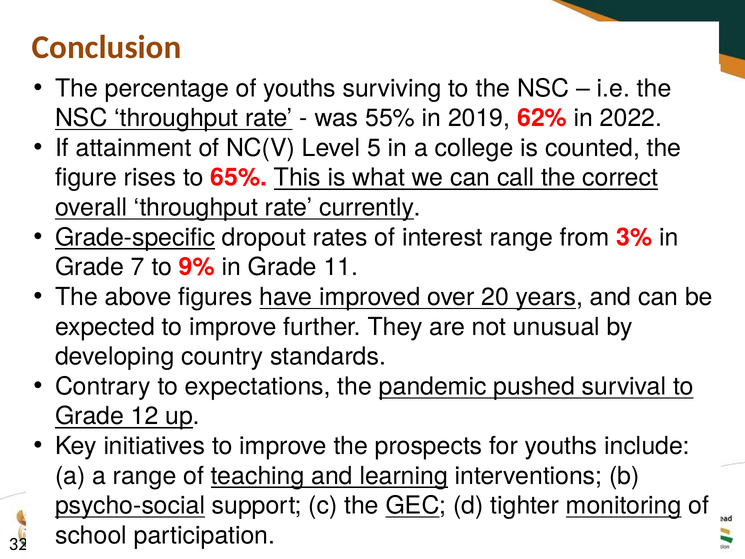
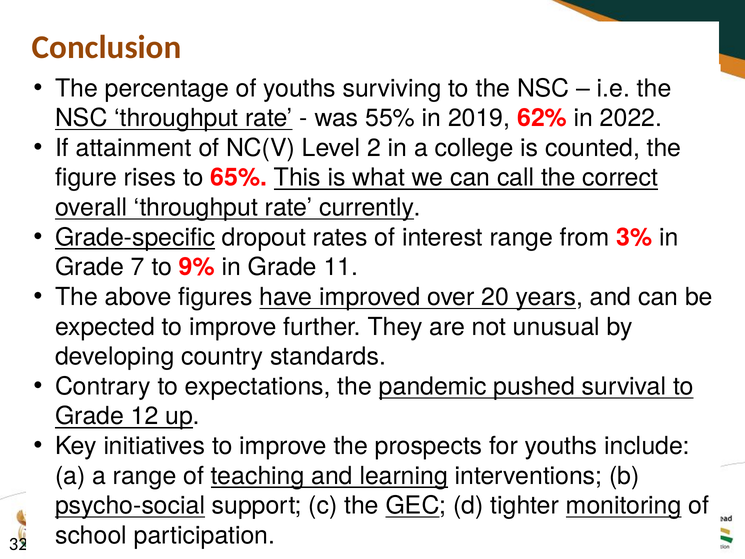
5: 5 -> 2 (374, 148)
